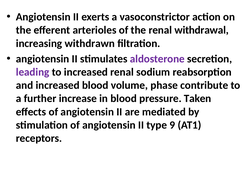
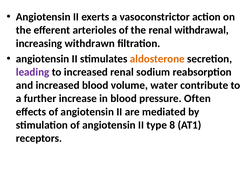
aldosterone colour: purple -> orange (157, 59)
phase: phase -> water (164, 85)
Taken: Taken -> Often (197, 99)
9: 9 -> 8 (172, 125)
